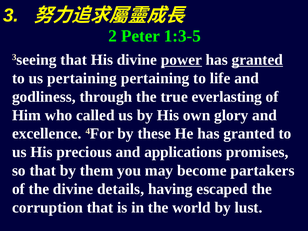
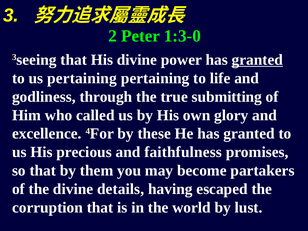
1:3-5: 1:3-5 -> 1:3-0 (182, 36)
power underline: present -> none (181, 60)
everlasting: everlasting -> submitting (227, 97)
applications: applications -> faithfulness (183, 152)
